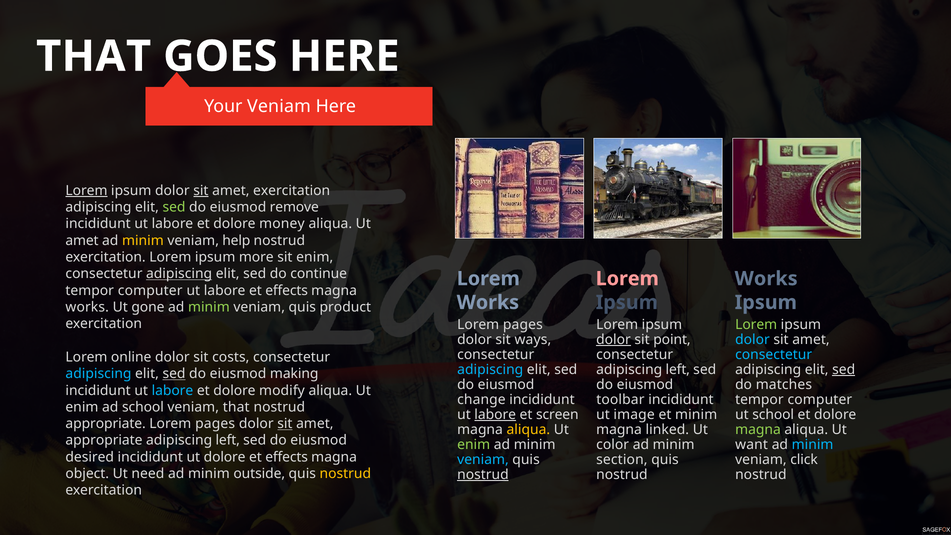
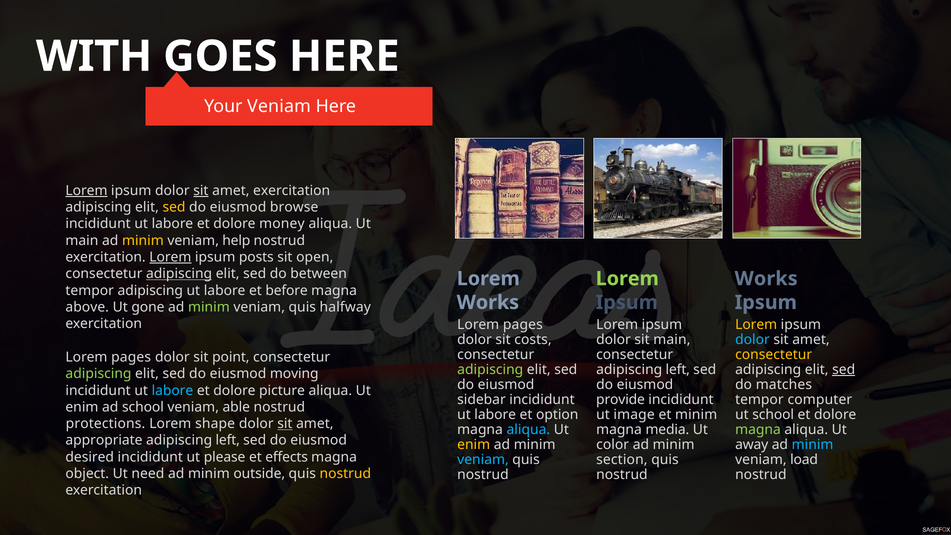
THAT: THAT -> WITH (94, 56)
sed colour: light green -> yellow (174, 207)
remove: remove -> browse (294, 207)
amet: amet -> main (82, 241)
Lorem underline: none -> present (170, 257)
more: more -> posts (256, 257)
sit enim: enim -> open (315, 257)
continue: continue -> between (319, 274)
Lorem colour: pink -> light green (627, 279)
computer: computer -> adipiscing (150, 290)
labore et effects: effects -> before (287, 290)
works: works -> above (87, 307)
product: product -> halfway (345, 307)
Lorem colour: light green -> yellow (756, 324)
ways: ways -> costs (533, 339)
dolor underline: present -> none (613, 339)
sit point: point -> main (672, 339)
consectetur colour: light blue -> yellow (774, 354)
online: online -> pages (131, 357)
costs: costs -> point (231, 357)
adipiscing colour: light blue -> light green (490, 369)
adipiscing colour: light blue -> light green (99, 374)
sed underline: present -> none (174, 374)
making: making -> moving (294, 374)
modify: modify -> picture (282, 390)
change: change -> sidebar (481, 399)
toolbar: toolbar -> provide (621, 399)
veniam that: that -> able (236, 407)
labore underline: present -> none (495, 414)
screen: screen -> option (557, 414)
appropriate: appropriate -> protections (106, 424)
pages: pages -> shape (215, 424)
aliqua colour: yellow -> light blue (528, 429)
linked: linked -> media (667, 429)
enim colour: light green -> yellow (474, 444)
want: want -> away (752, 444)
ut dolore: dolore -> please (225, 457)
click: click -> load (804, 459)
nostrud underline: present -> none (483, 474)
